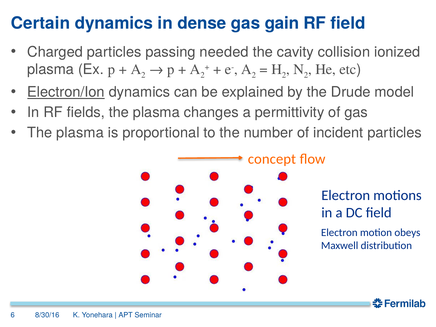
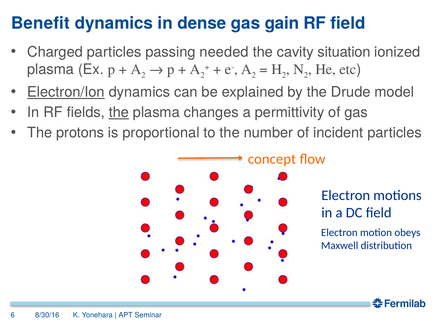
Certain: Certain -> Benefit (40, 23)
collision: collision -> situation (344, 52)
the underline: none -> present (119, 113)
plasma: plasma -> protons (80, 133)
